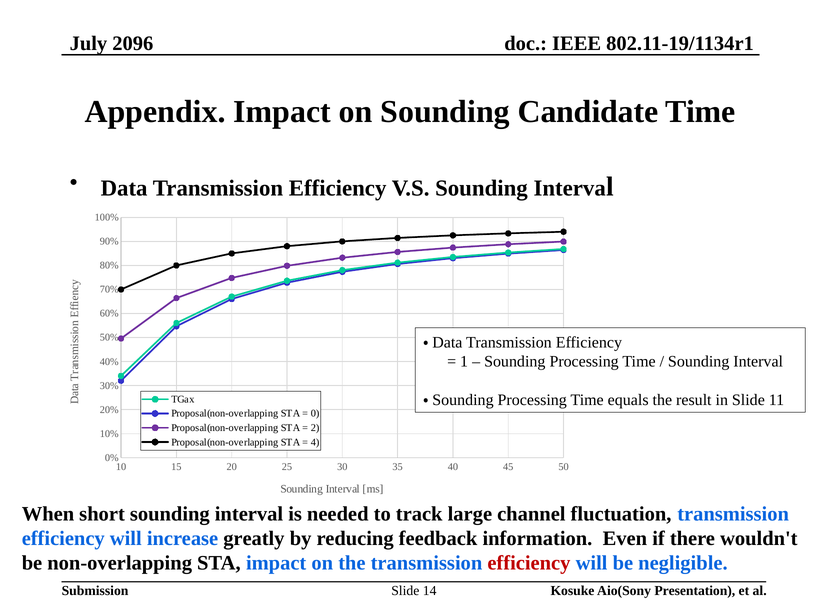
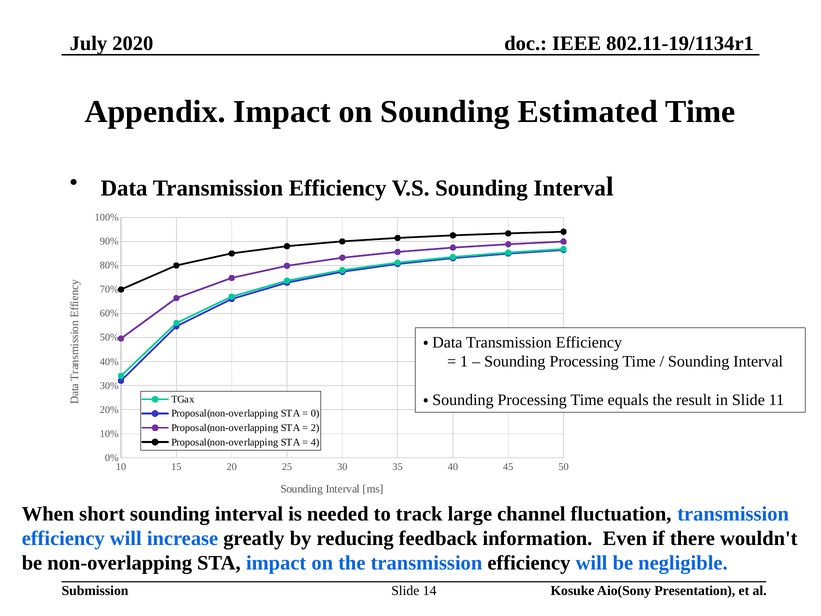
2096: 2096 -> 2020 (133, 44)
Candidate: Candidate -> Estimated (588, 112)
efficiency colour: red -> black (529, 563)
